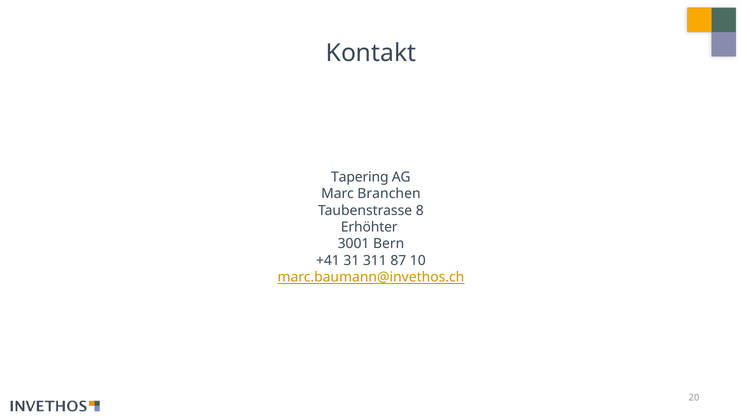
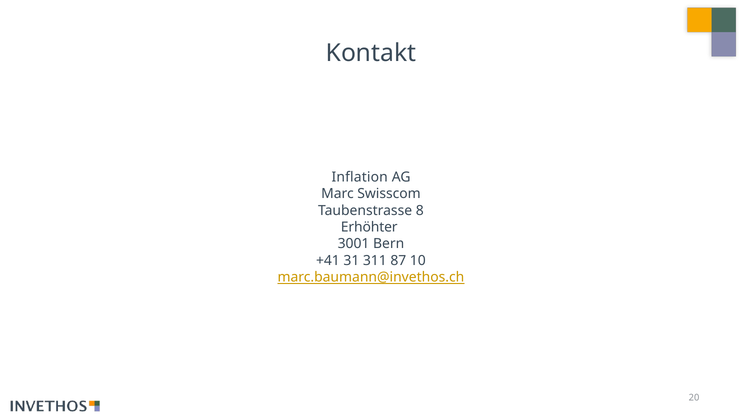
Tapering: Tapering -> Inflation (360, 177)
Branchen: Branchen -> Swisscom (389, 194)
